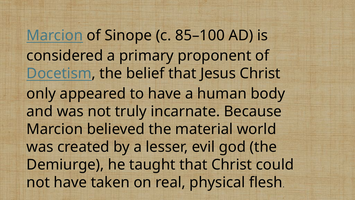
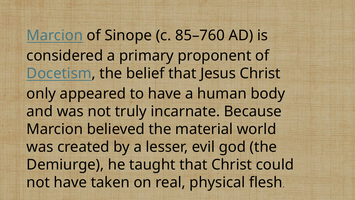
85–100: 85–100 -> 85–760 (200, 36)
